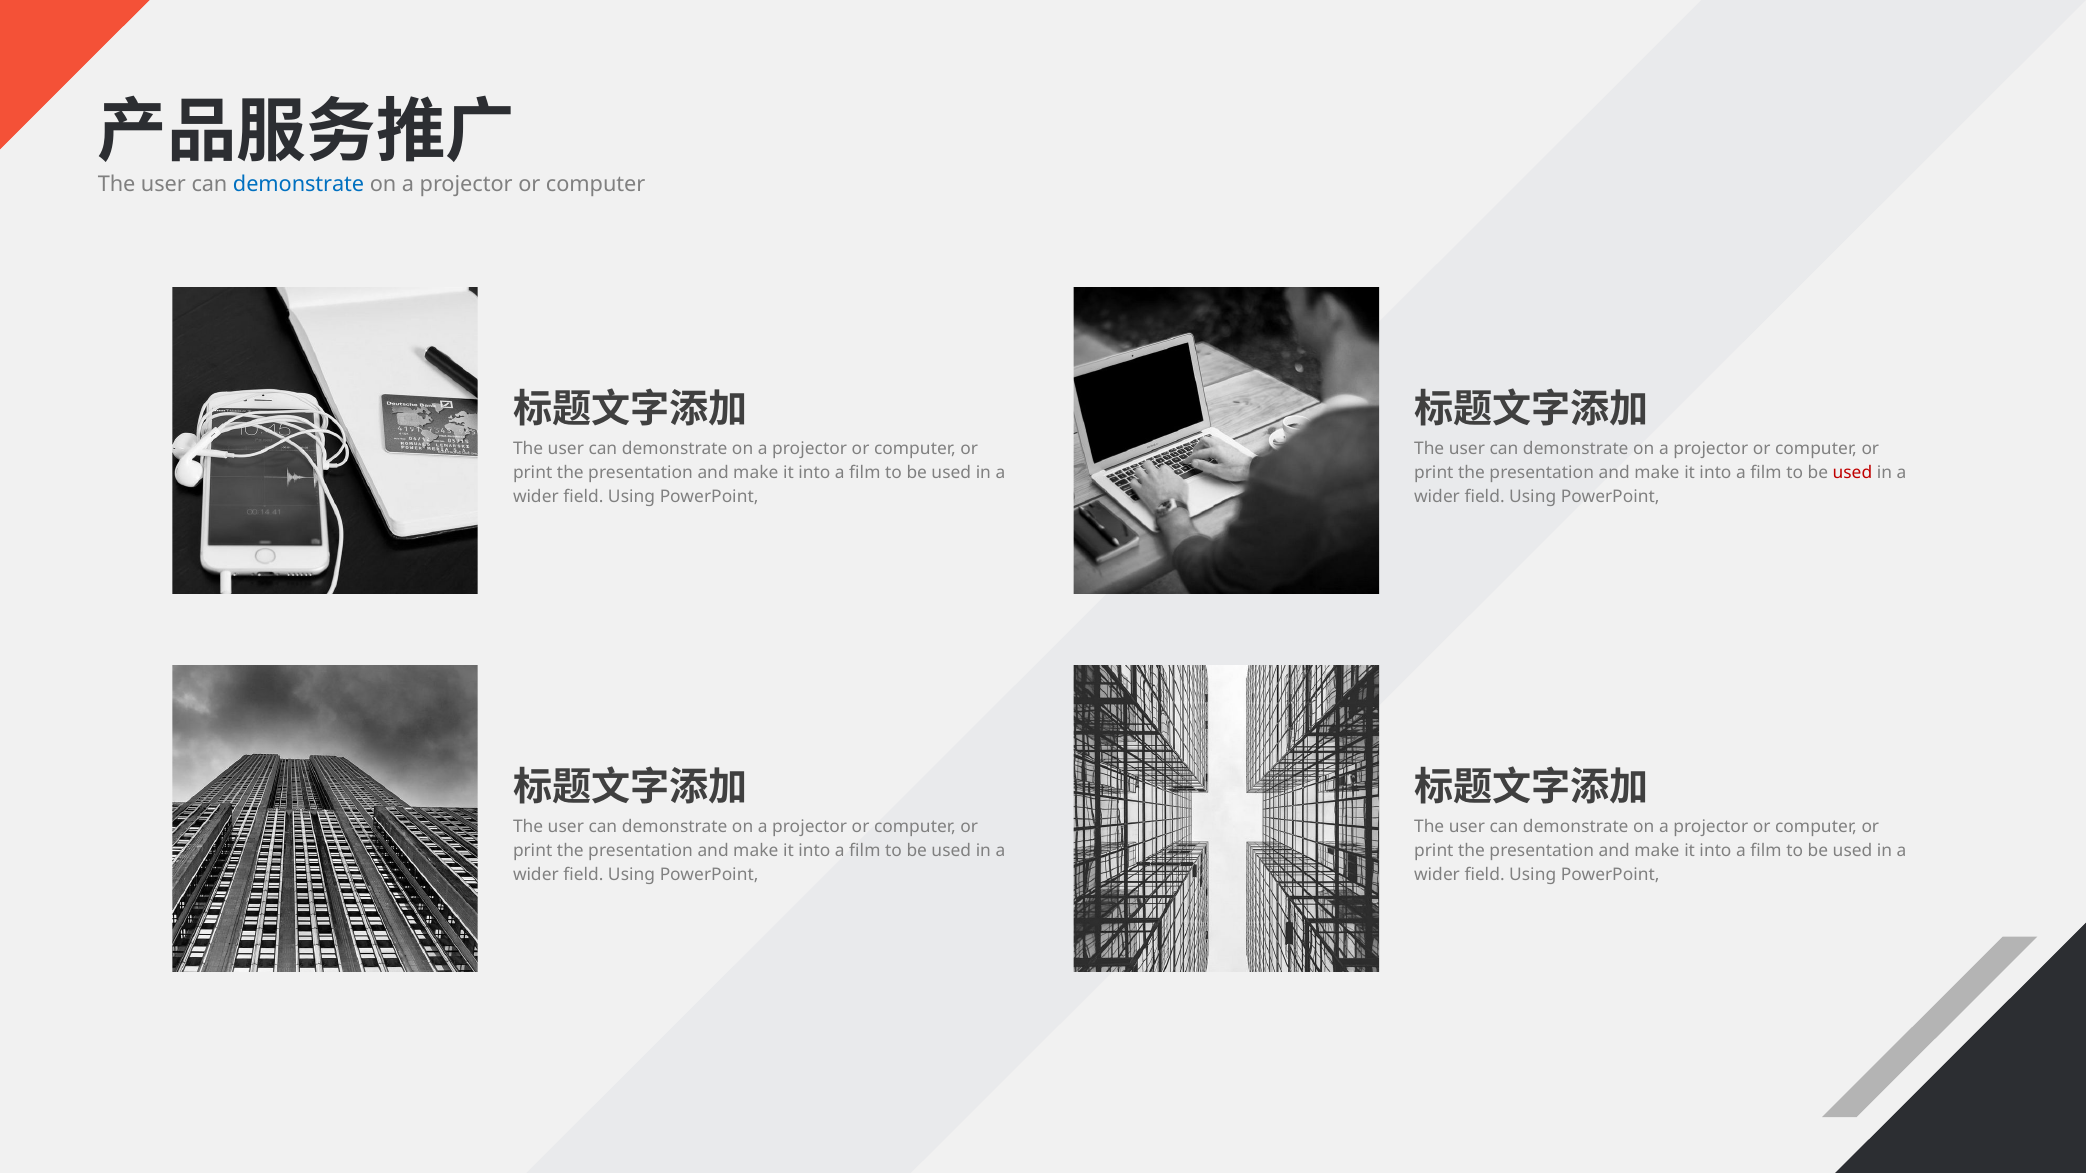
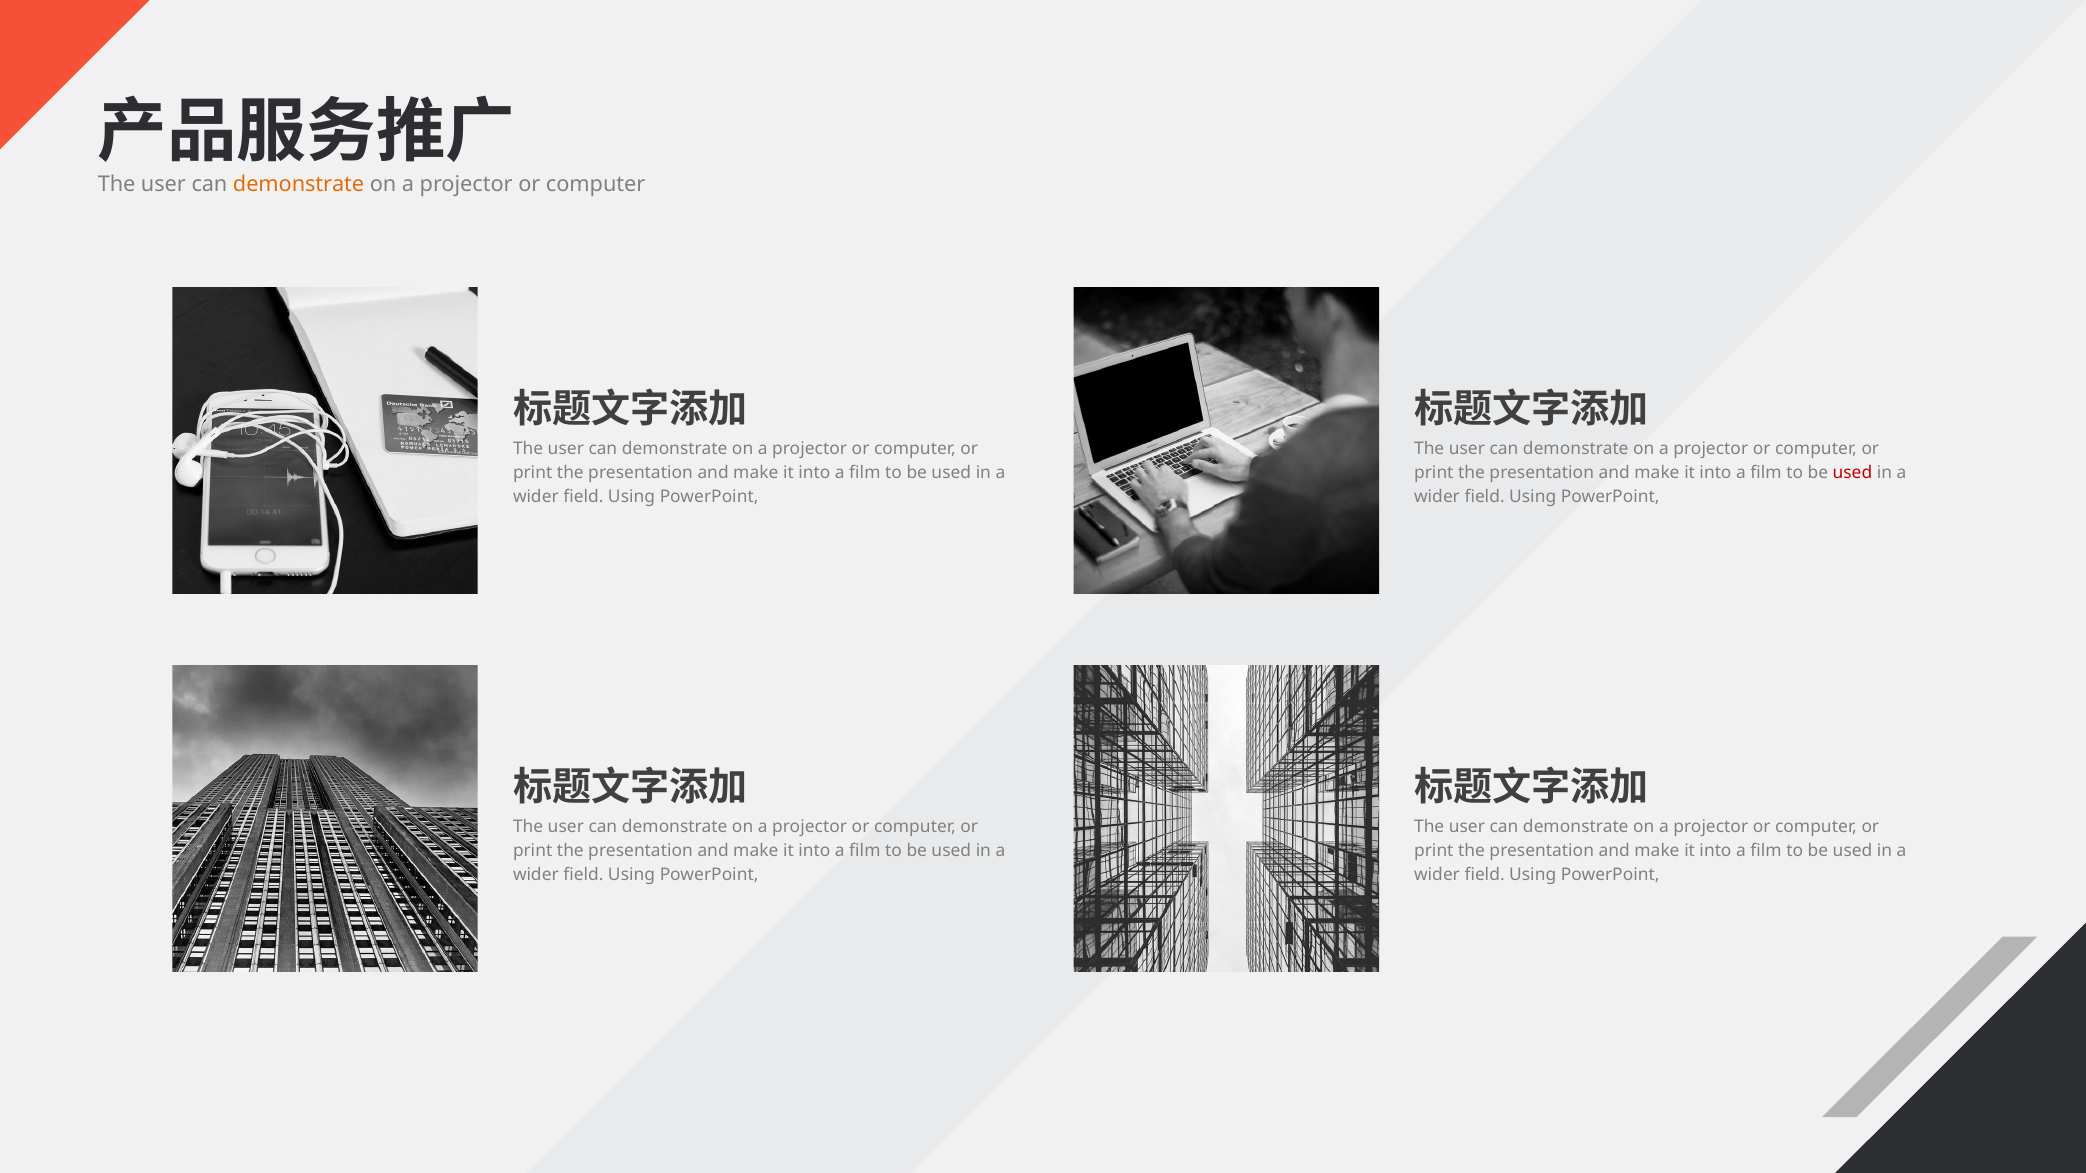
demonstrate colour: blue -> orange (299, 184)
